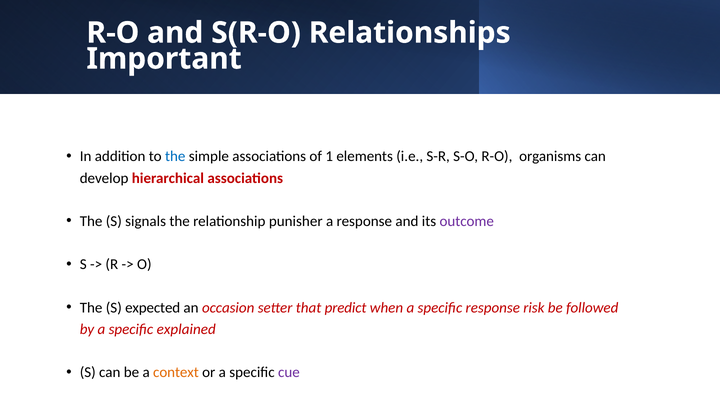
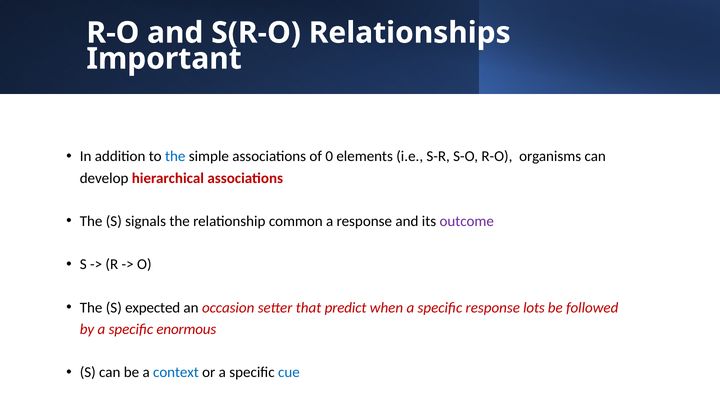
1: 1 -> 0 (329, 156)
punisher: punisher -> common (296, 221)
risk: risk -> lots (534, 308)
explained: explained -> enormous (186, 329)
context colour: orange -> blue (176, 372)
cue colour: purple -> blue (289, 372)
